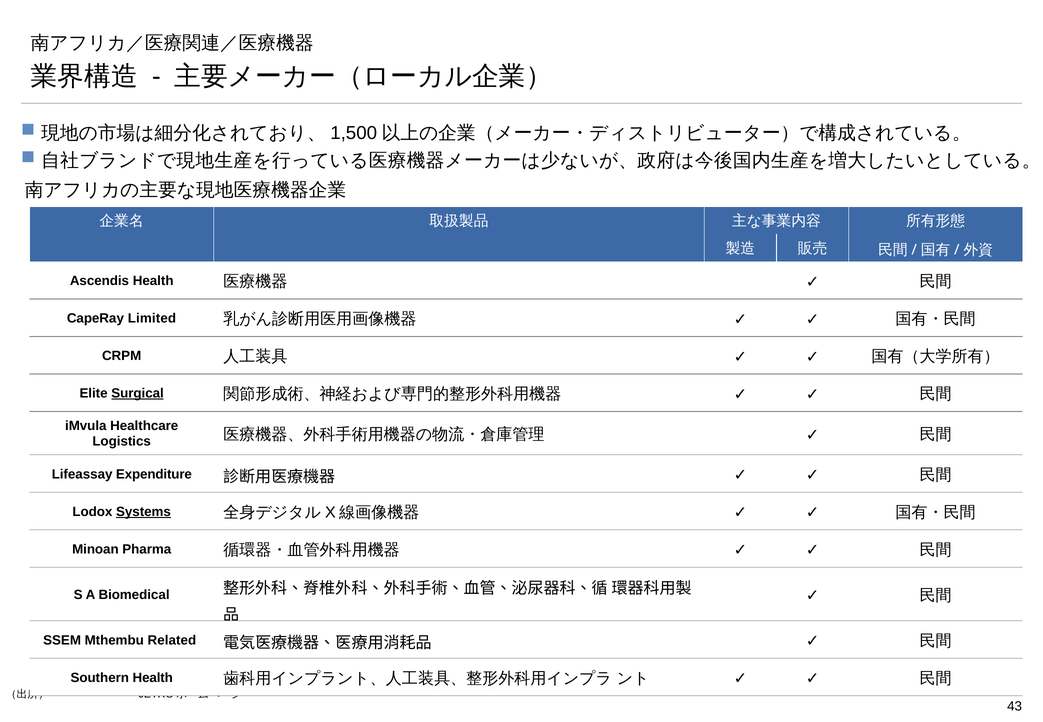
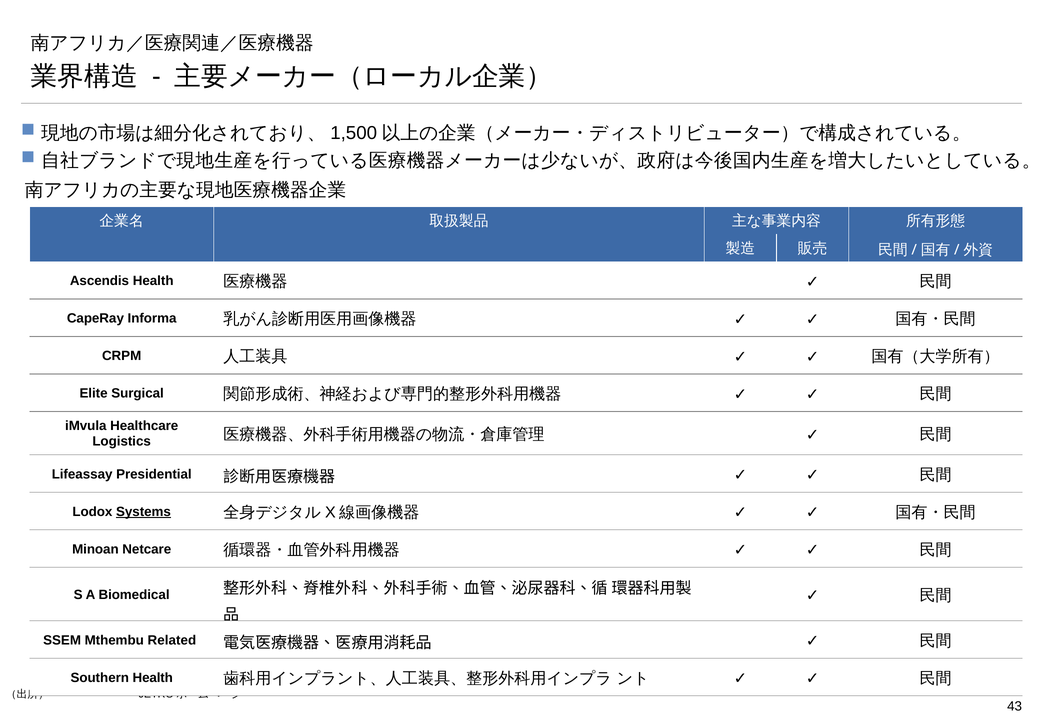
Limited: Limited -> Informa (152, 318)
Surgical underline: present -> none (138, 393)
Expenditure: Expenditure -> Presidential (154, 474)
Pharma: Pharma -> Netcare (147, 549)
